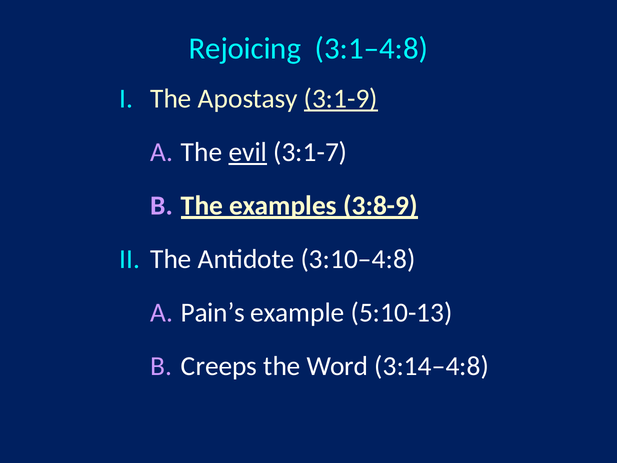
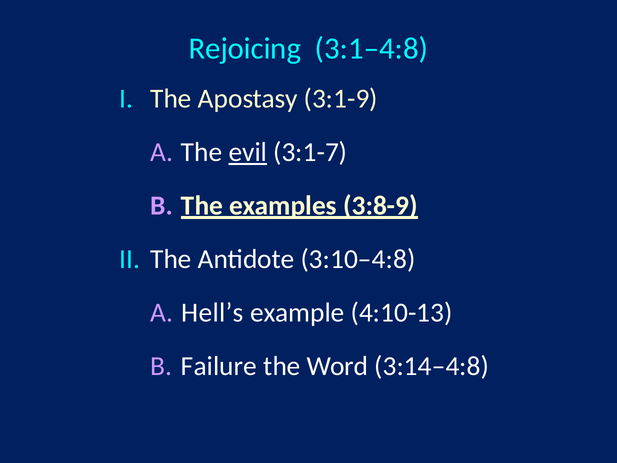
3:1-9 underline: present -> none (341, 99)
Pain’s: Pain’s -> Hell’s (212, 312)
5:10-13: 5:10-13 -> 4:10-13 (402, 312)
Creeps: Creeps -> Failure (219, 366)
